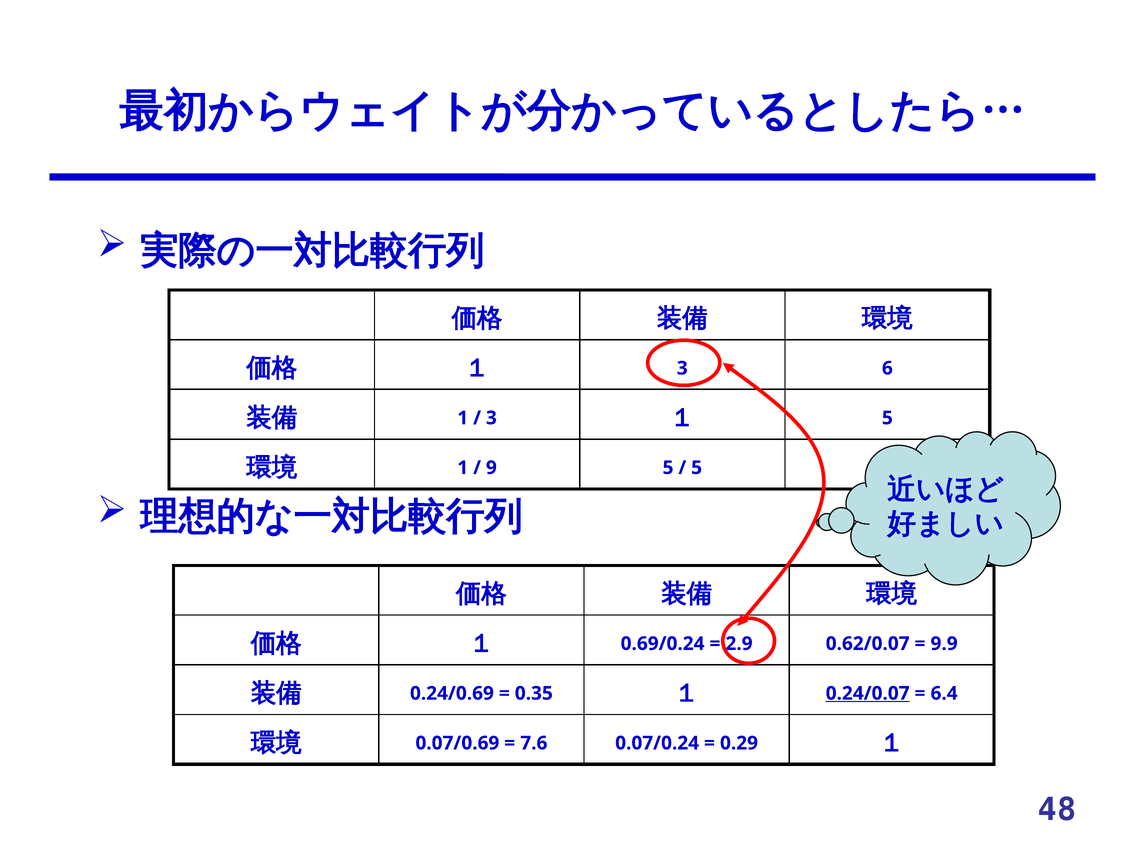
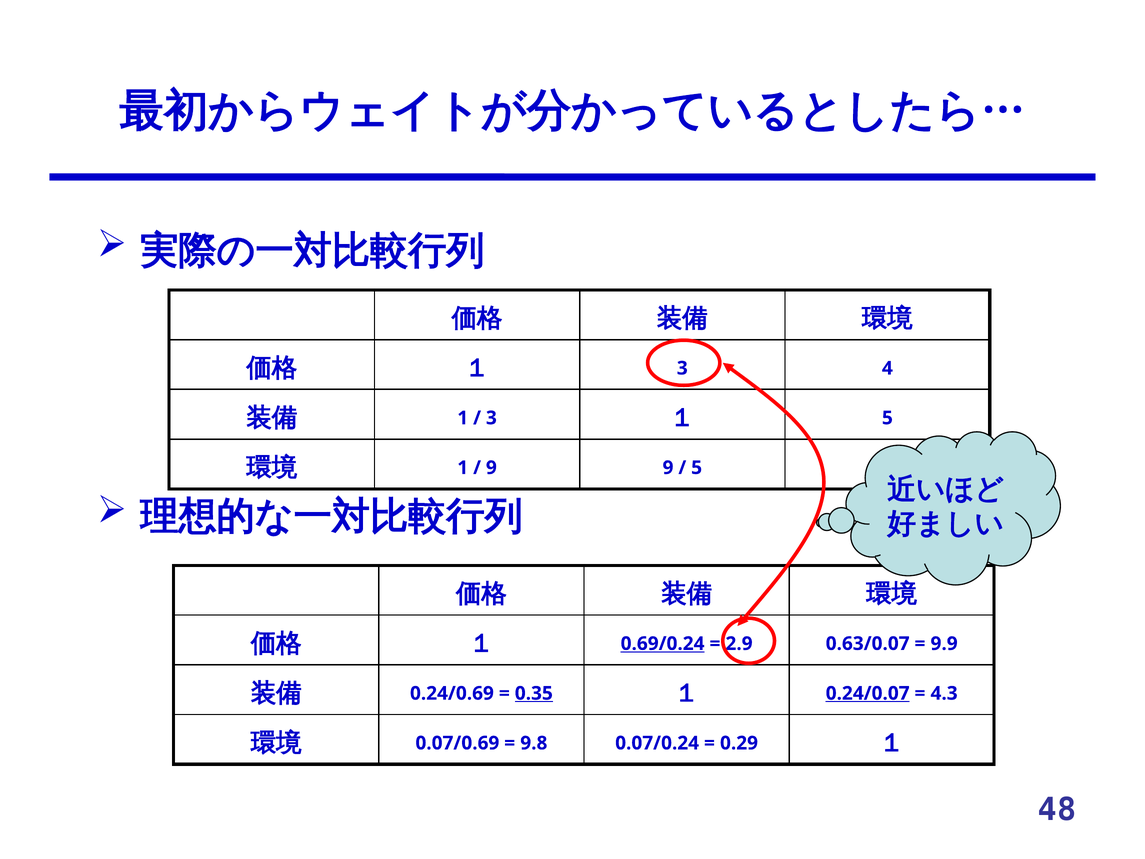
6: 6 -> 4 (887, 368)
9 5: 5 -> 9 (668, 468)
0.69/0.24 underline: none -> present (663, 643)
0.62/0.07: 0.62/0.07 -> 0.63/0.07 (868, 643)
0.35 underline: none -> present (534, 693)
6.4: 6.4 -> 4.3 (944, 693)
7.6: 7.6 -> 9.8 (534, 743)
